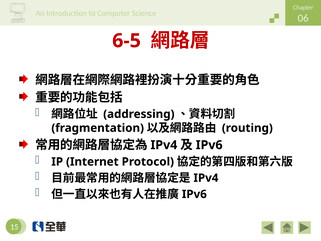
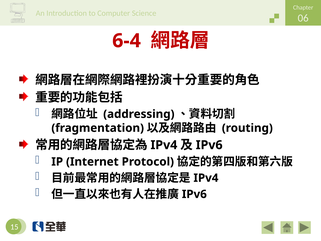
6-5: 6-5 -> 6-4 (127, 41)
